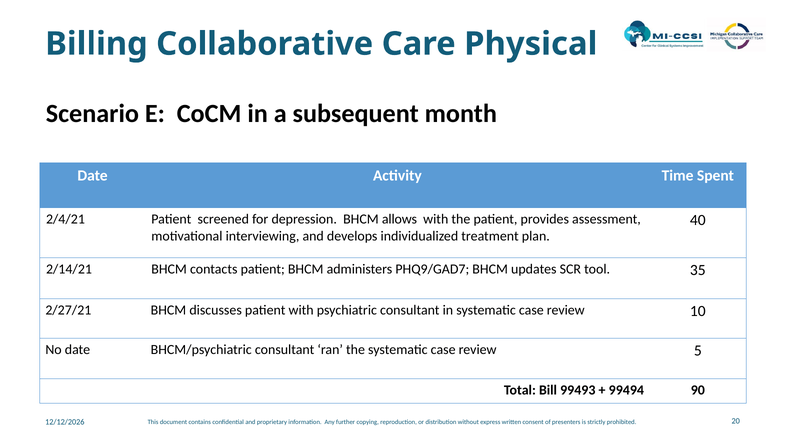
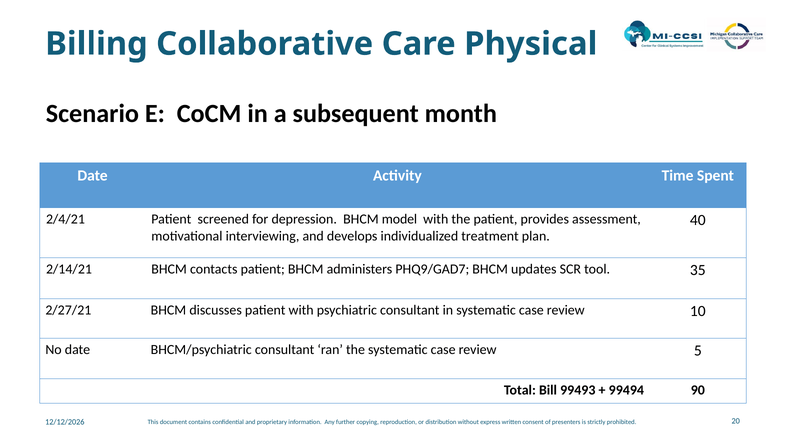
allows: allows -> model (399, 219)
